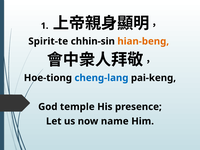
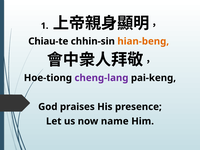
Spirit-te: Spirit-te -> Chiau-te (48, 41)
cheng-lang colour: blue -> purple (101, 78)
temple: temple -> praises (77, 107)
